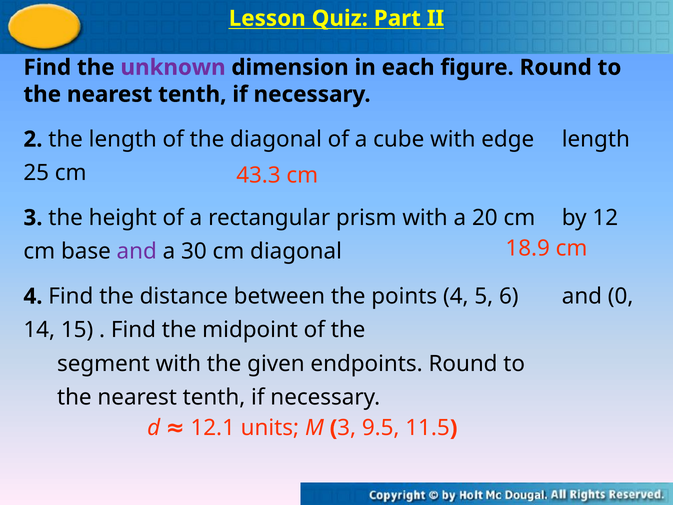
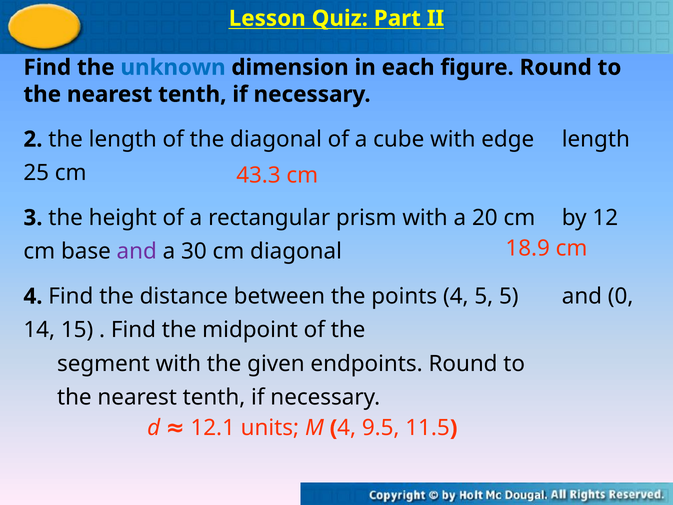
unknown colour: purple -> blue (173, 67)
5 6: 6 -> 5 (509, 296)
3: 3 -> 4 (347, 428)
